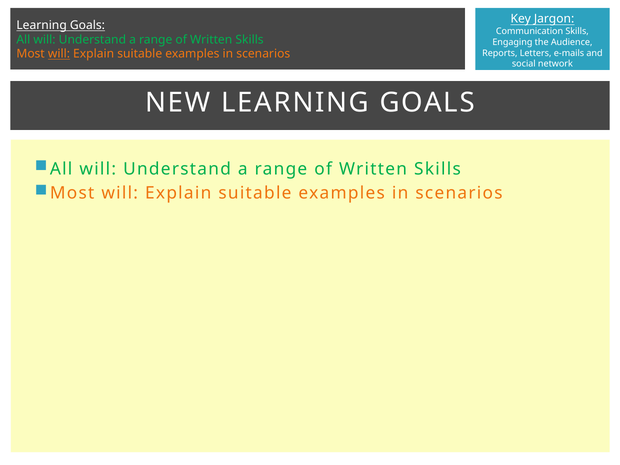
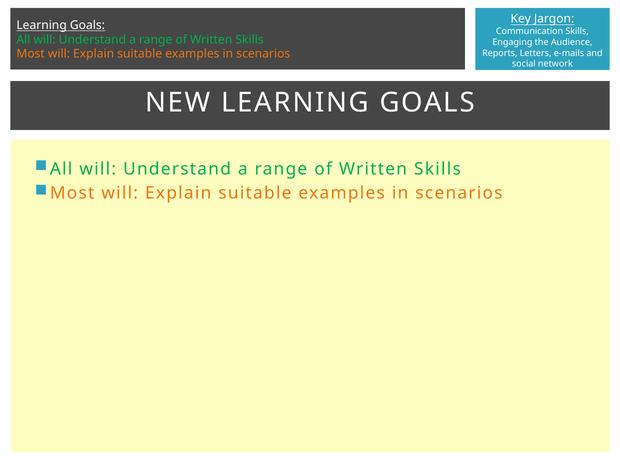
will underline: present -> none (59, 54)
